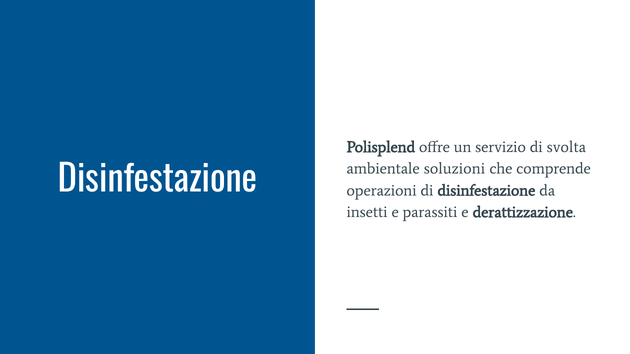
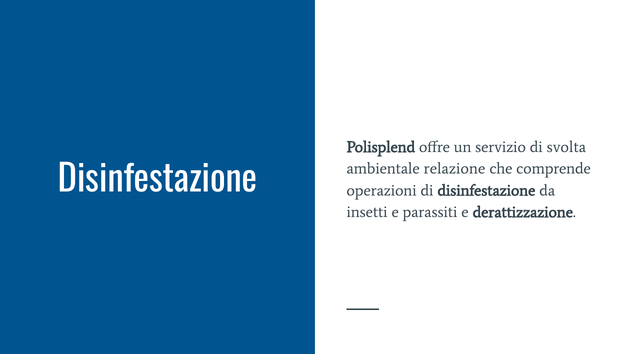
soluzioni: soluzioni -> relazione (454, 169)
